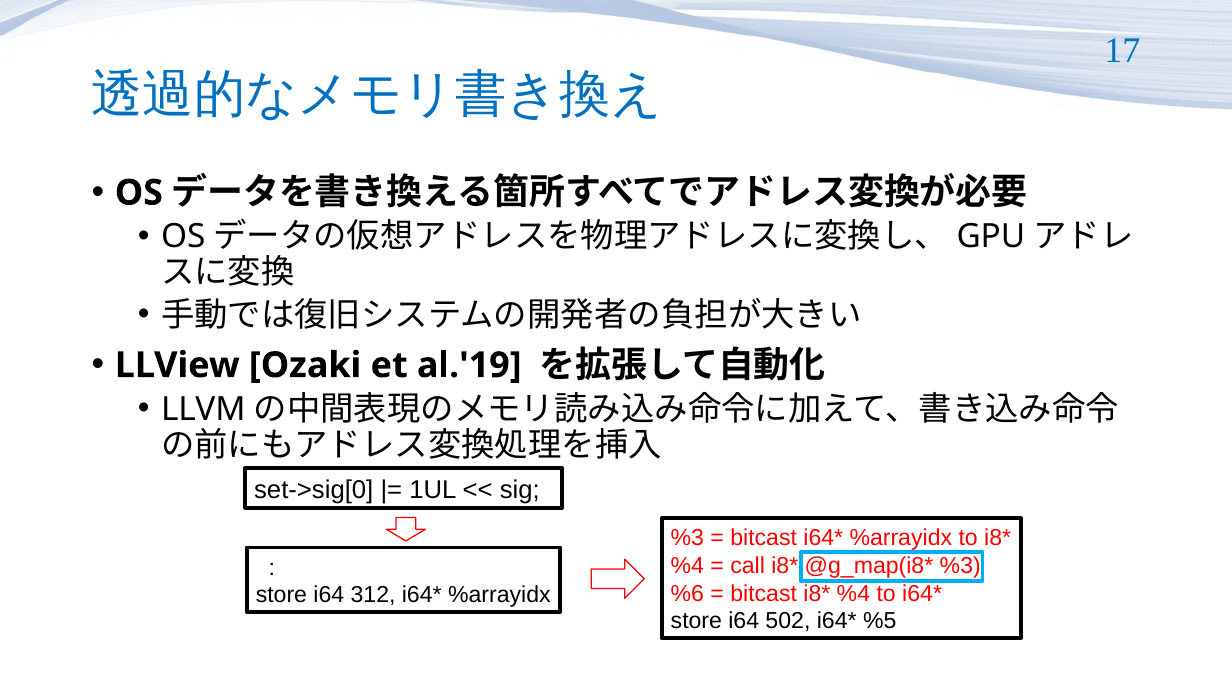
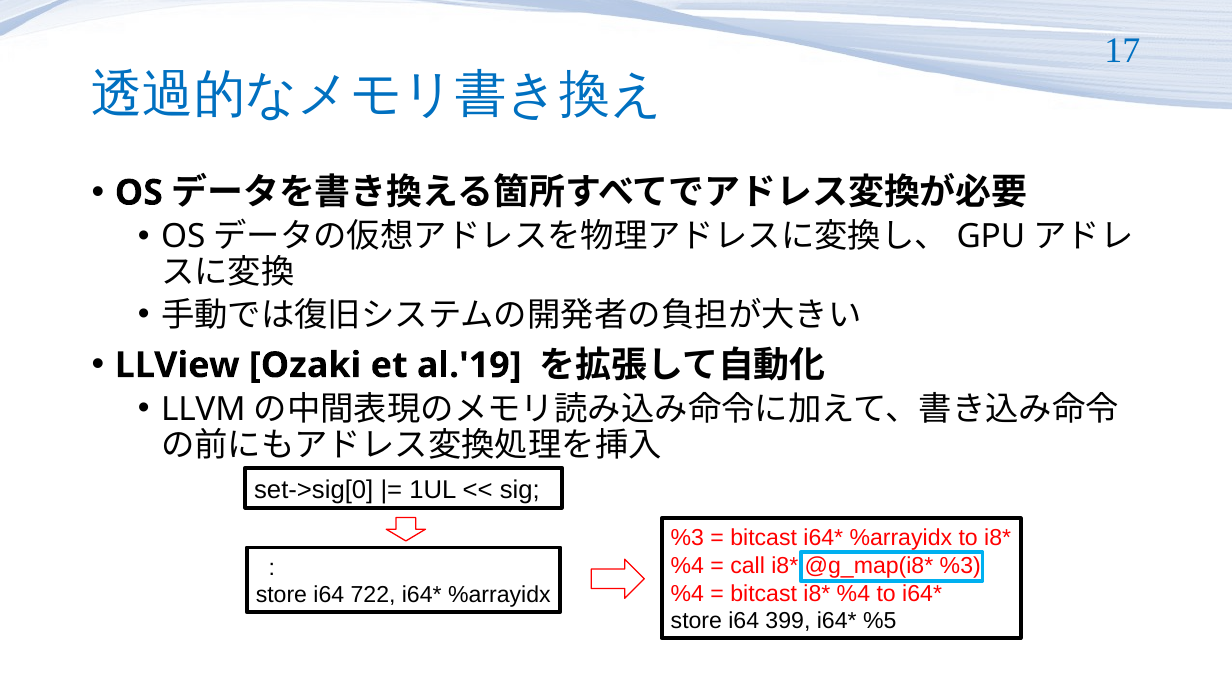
%6: %6 -> %4 (687, 594)
312: 312 -> 722 (373, 595)
502: 502 -> 399 (788, 621)
